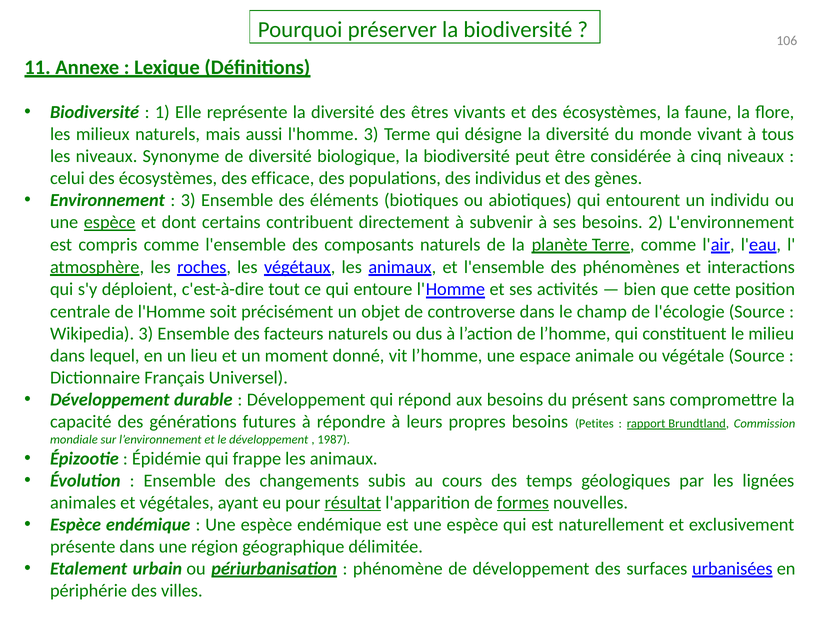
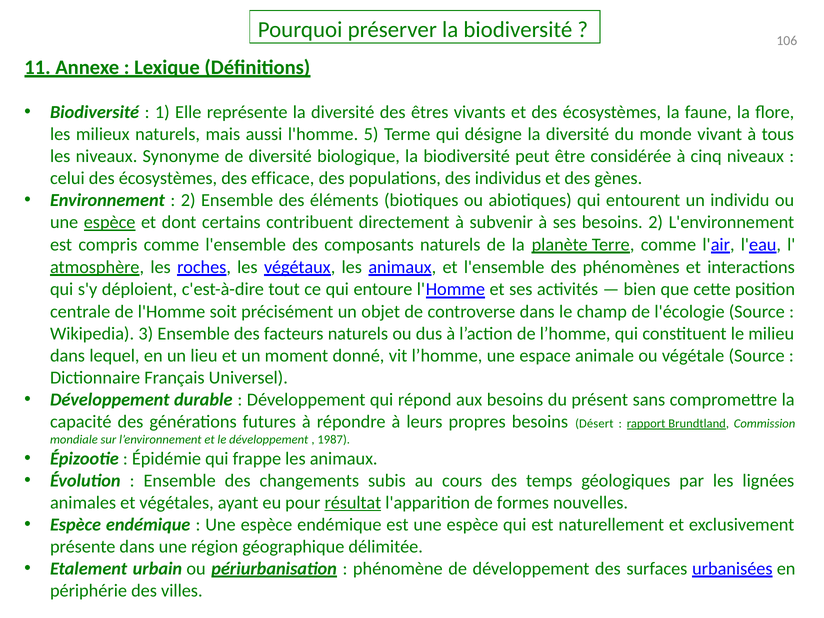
l'homme 3: 3 -> 5 (371, 134)
3: 3 -> 2 (188, 200)
Petites: Petites -> Désert (594, 423)
formes underline: present -> none (523, 503)
